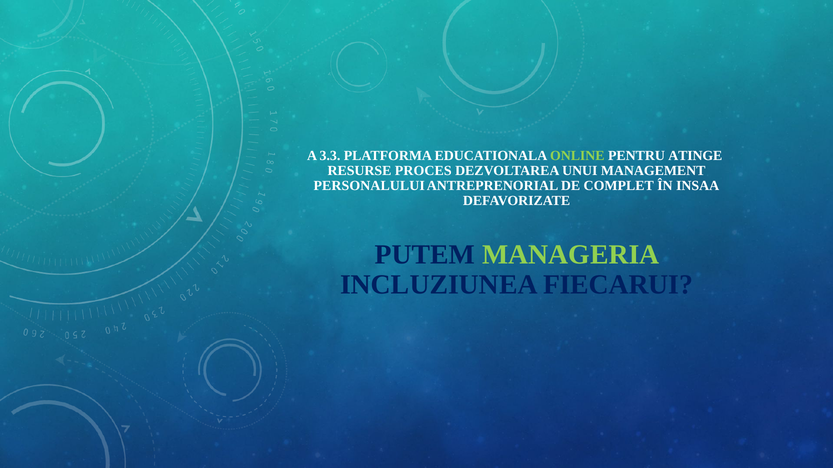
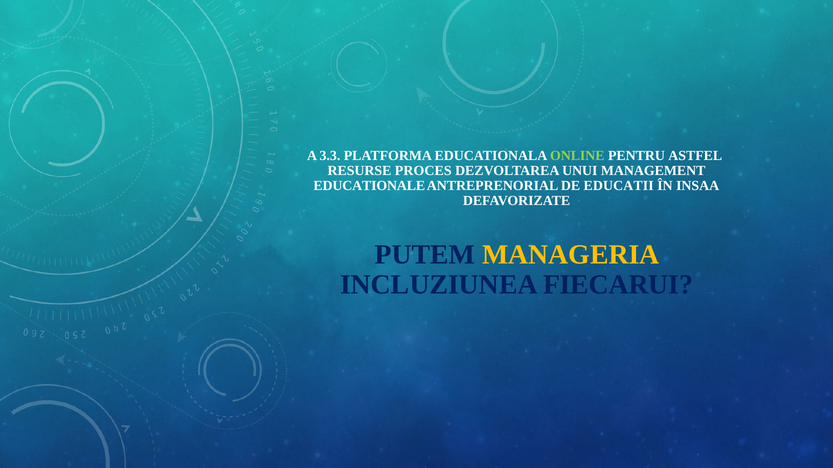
ATINGE: ATINGE -> ASTFEL (695, 156)
PERSONALULUI: PERSONALULUI -> EDUCATIONALE (369, 186)
COMPLET: COMPLET -> EDUCATII (619, 186)
MANAGERIA colour: light green -> yellow (571, 255)
